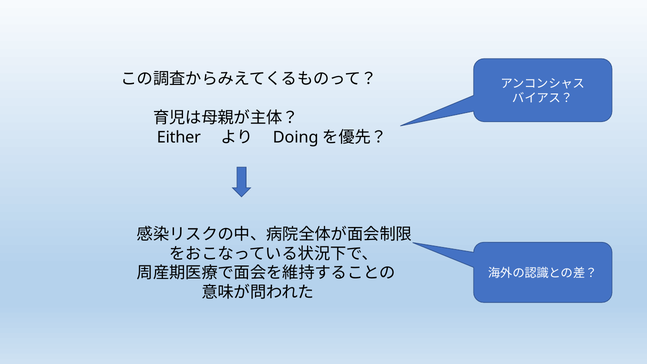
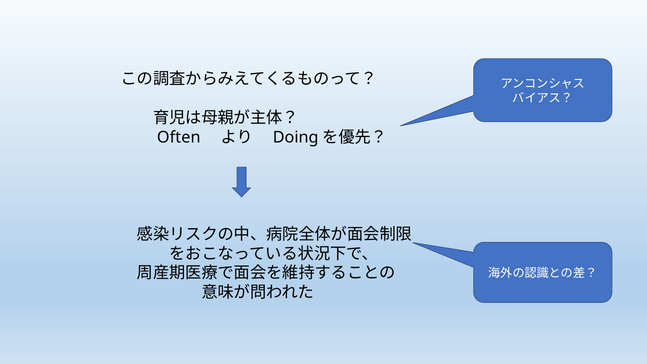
Either: Either -> Often (179, 137)
